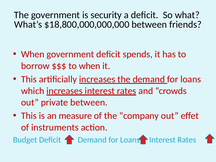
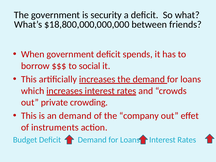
to when: when -> social (90, 66)
private between: between -> crowding (89, 102)
an measure: measure -> demand (75, 116)
